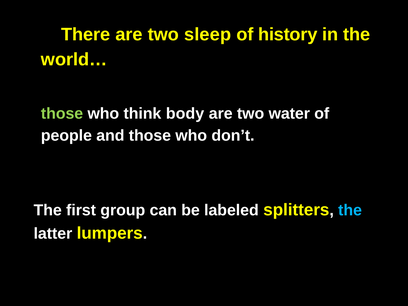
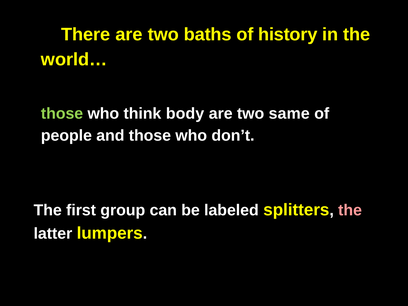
sleep: sleep -> baths (208, 35)
water: water -> same (289, 114)
the colour: light blue -> pink (350, 210)
